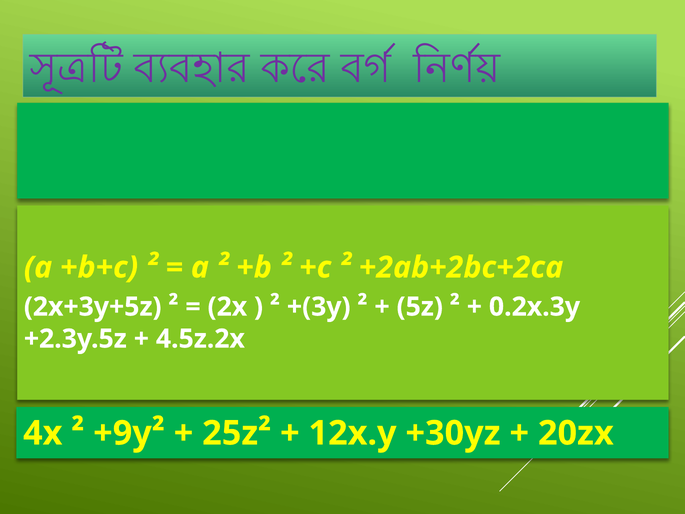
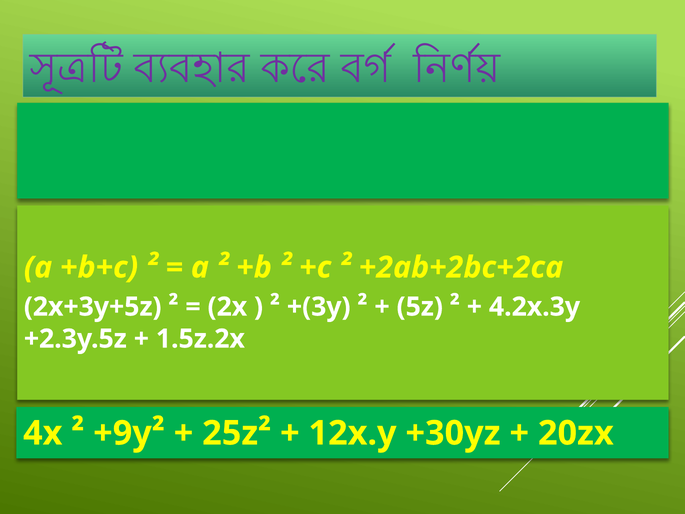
0.2x.3y: 0.2x.3y -> 4.2x.3y (534, 307)
4.5z.2x: 4.5z.2x -> 1.5z.2x (200, 339)
